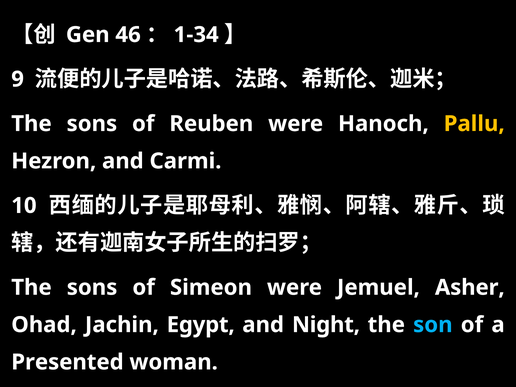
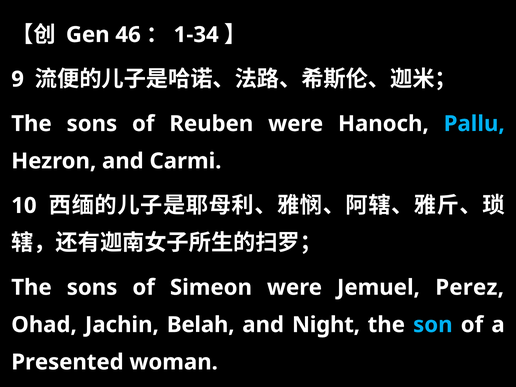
Pallu colour: yellow -> light blue (474, 124)
Asher: Asher -> Perez (470, 287)
Egypt: Egypt -> Belah (201, 325)
